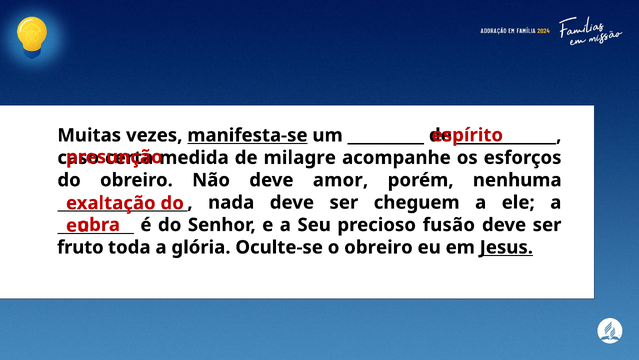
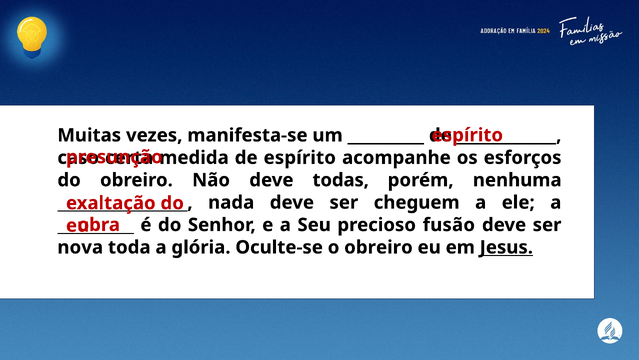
manifesta-se underline: present -> none (247, 135)
de milagre: milagre -> espírito (300, 157)
amor: amor -> todas (341, 180)
fruto: fruto -> nova (80, 247)
